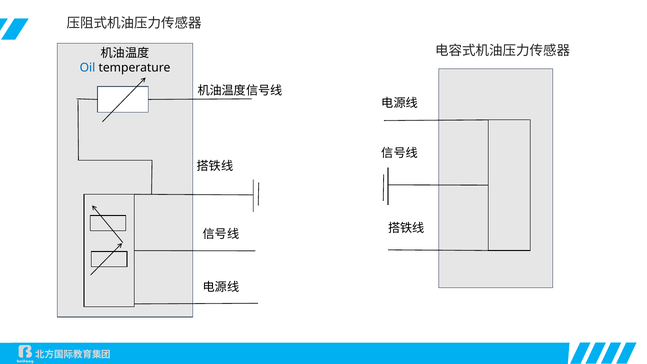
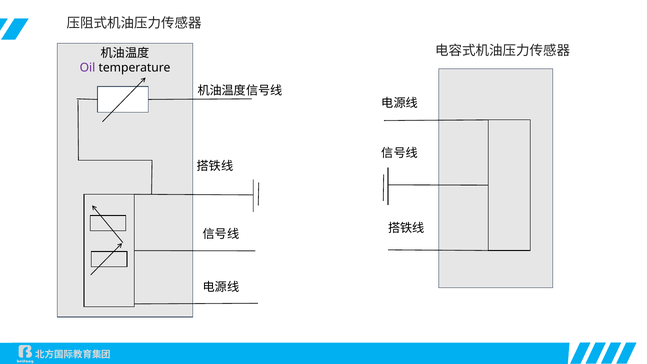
Oil colour: blue -> purple (88, 68)
